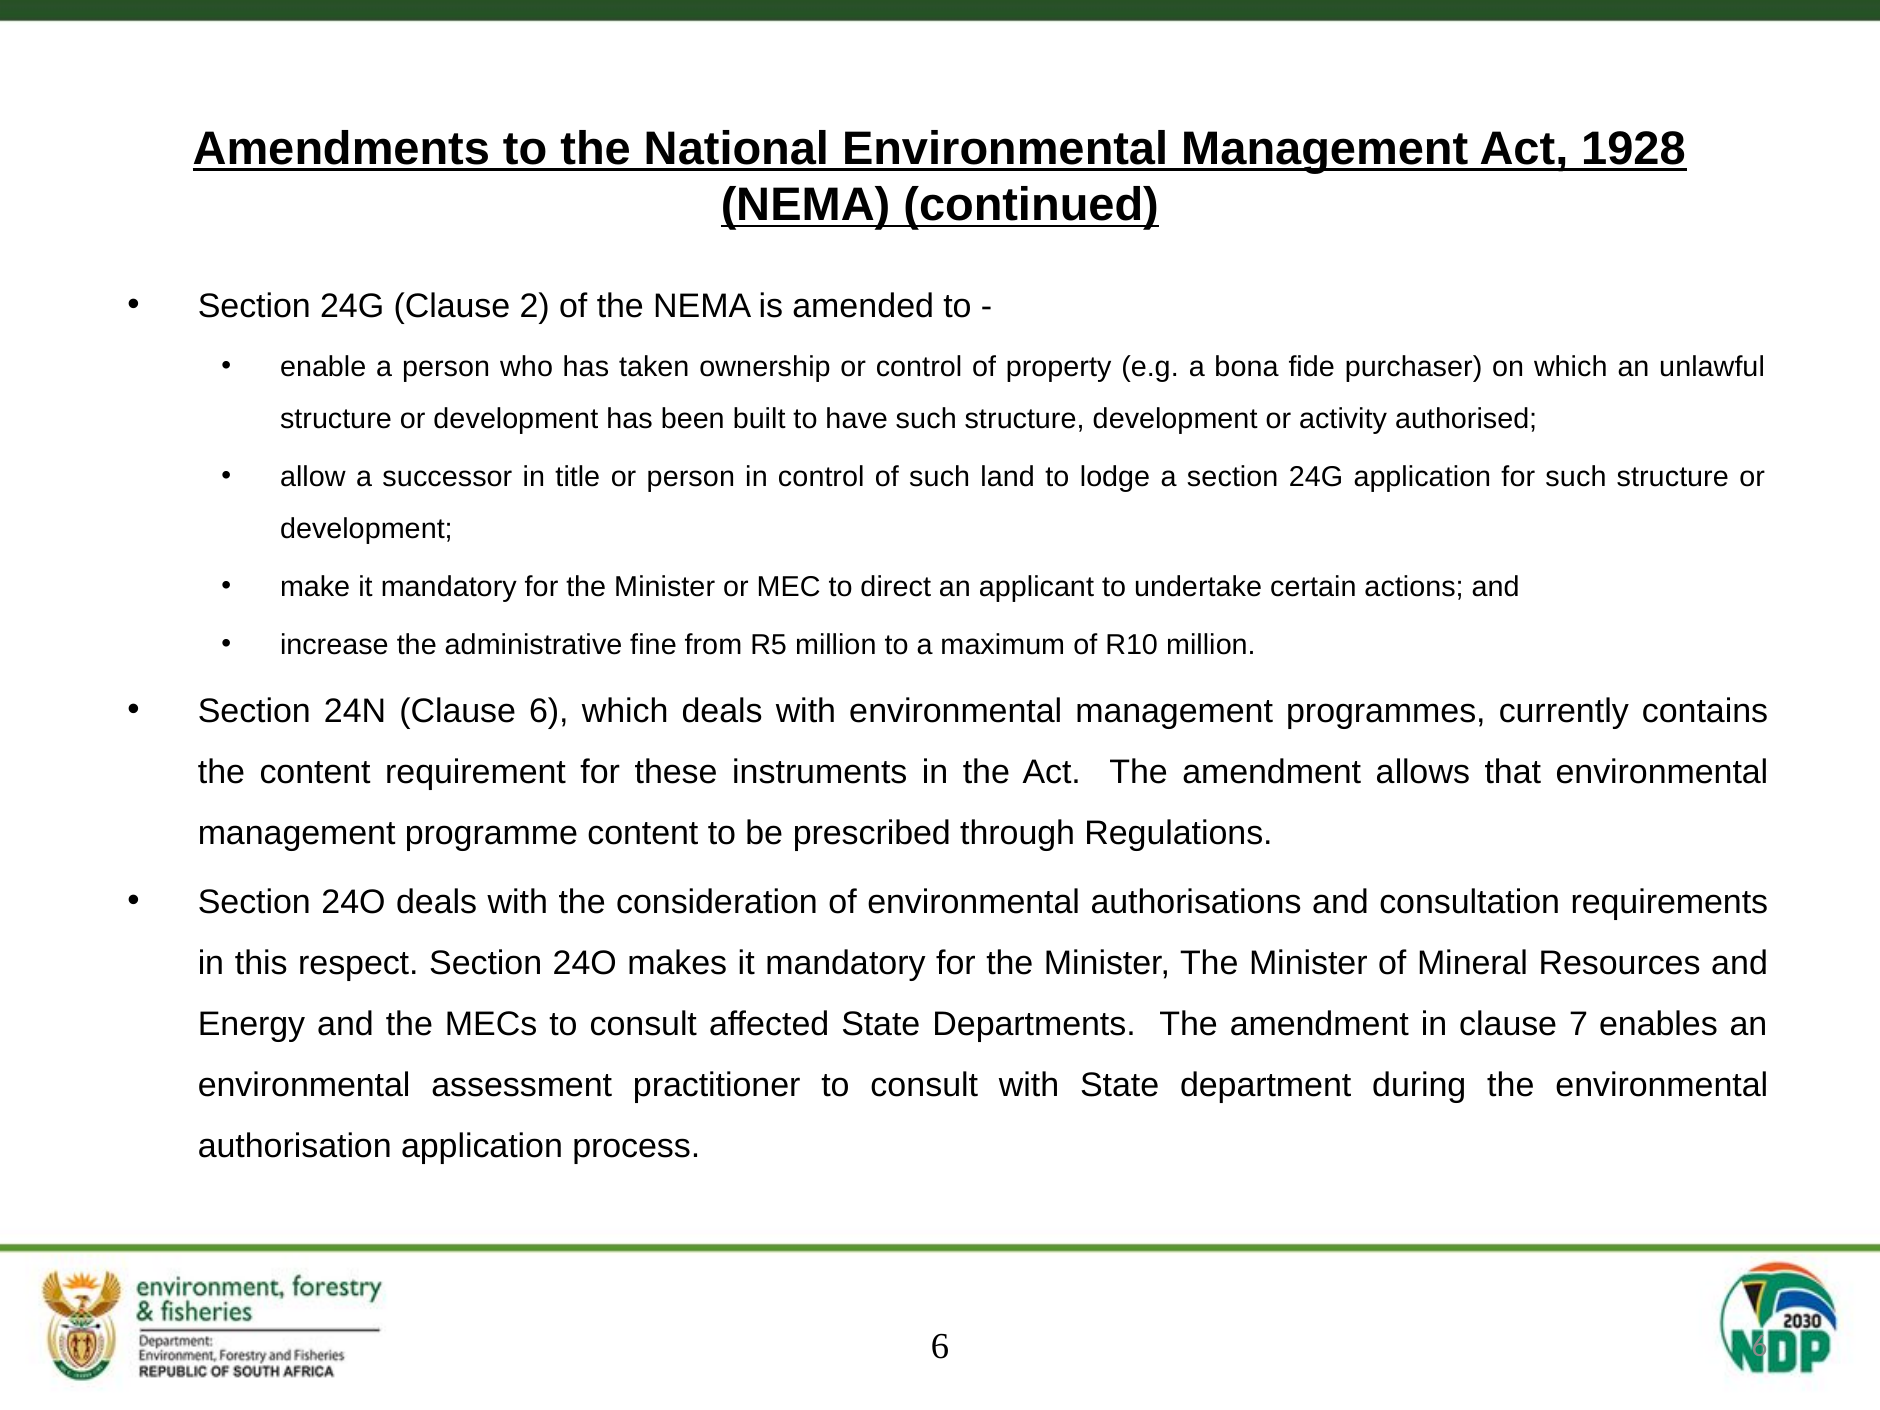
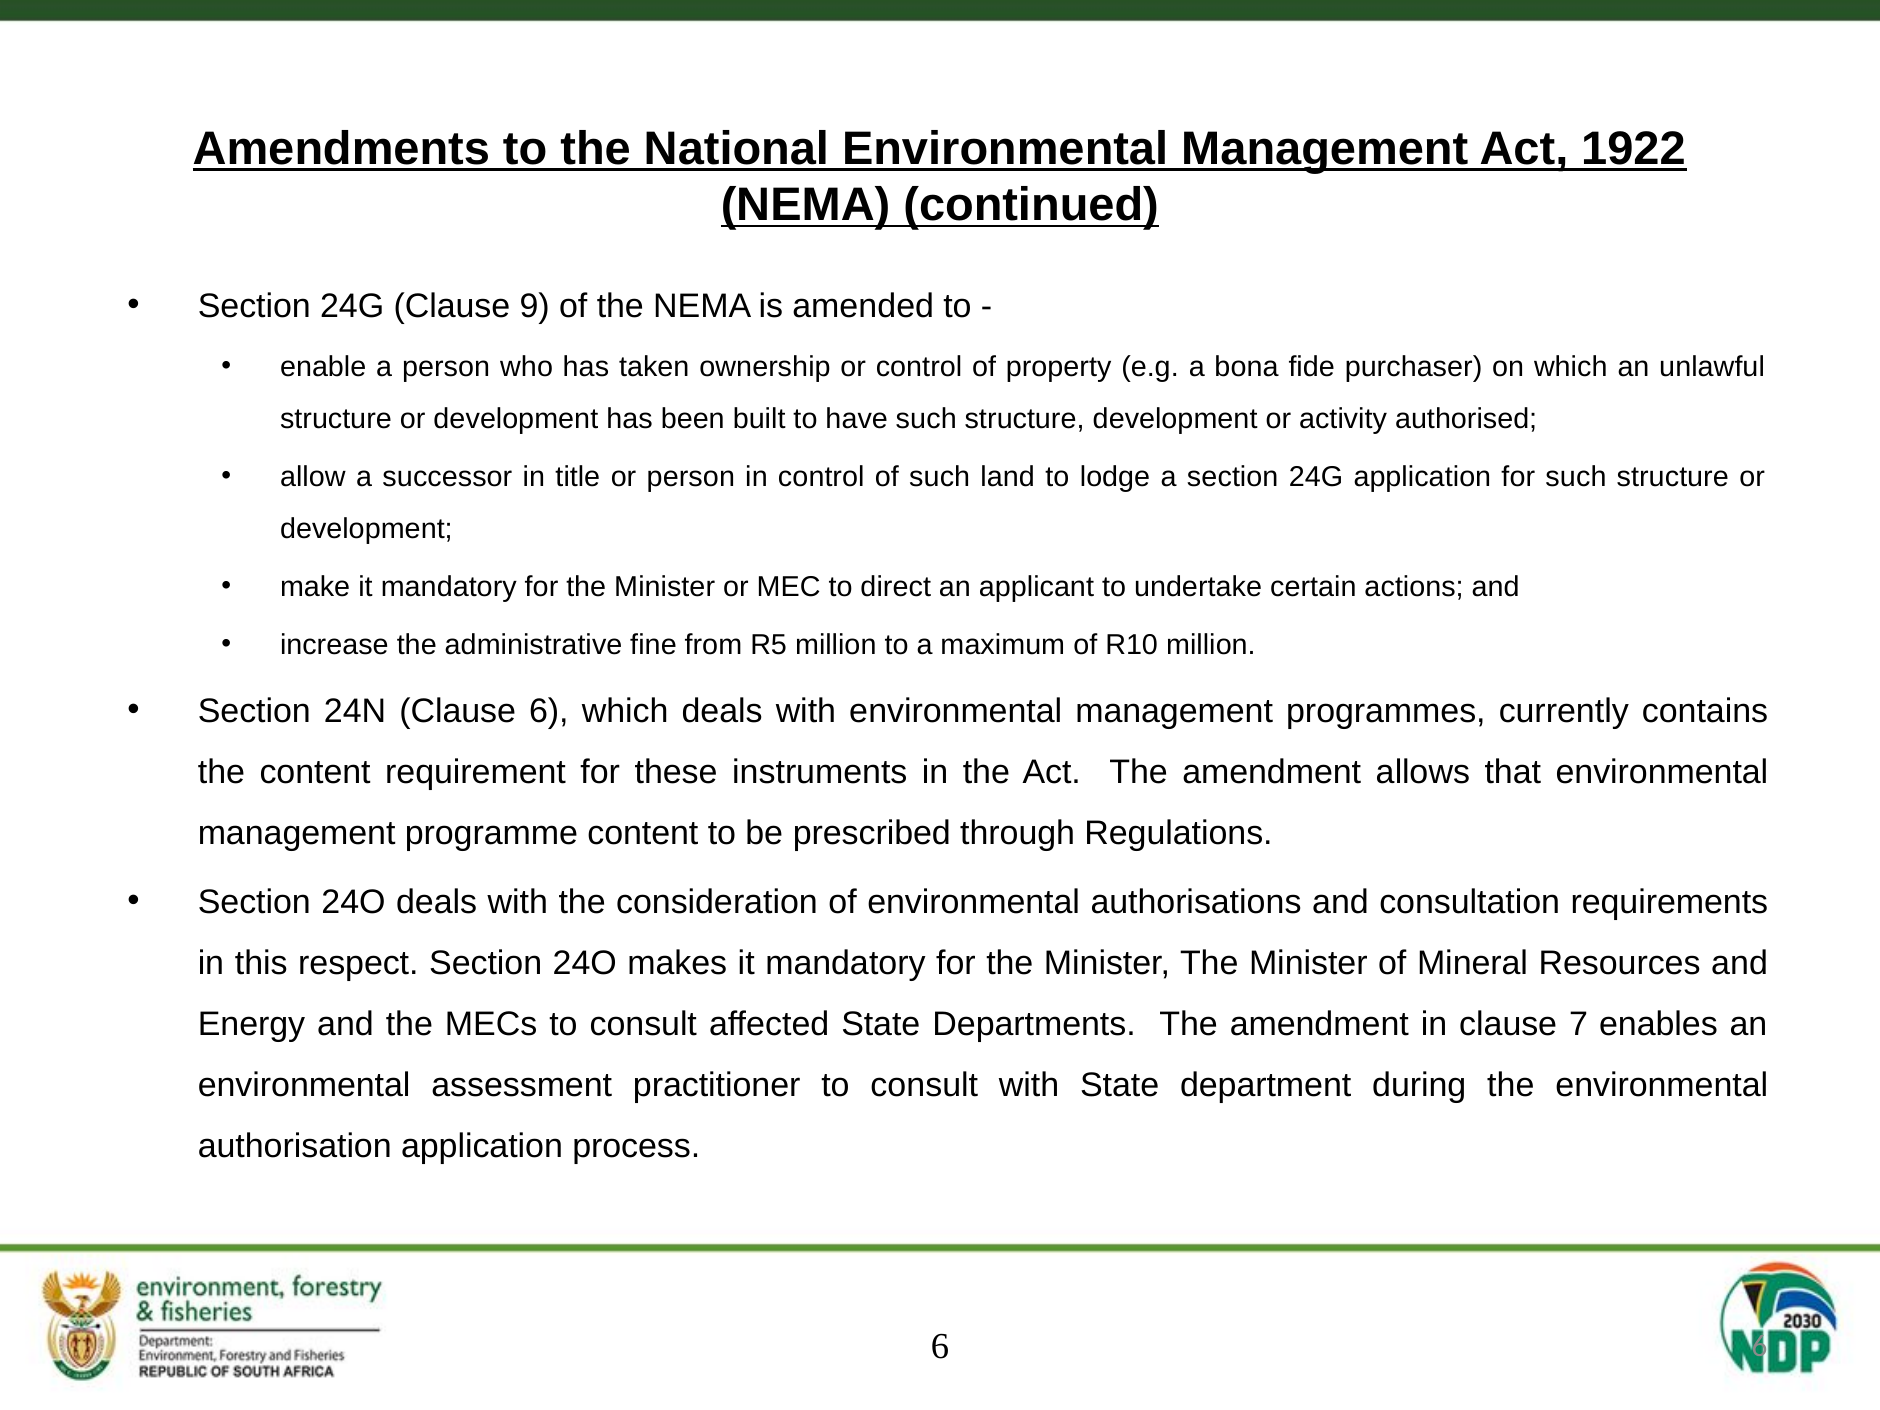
1928: 1928 -> 1922 (1633, 149)
2: 2 -> 9 (535, 306)
